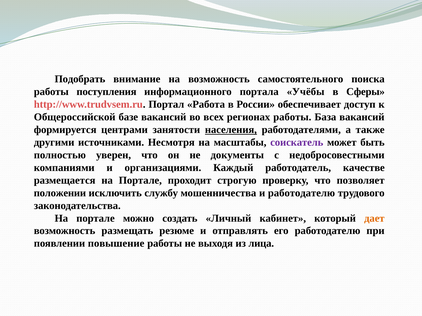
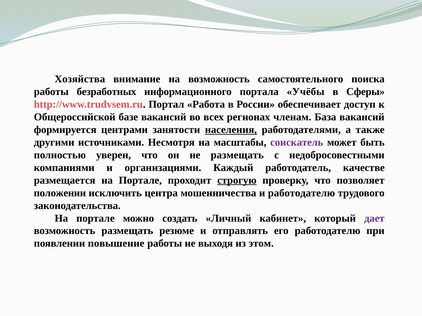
Подобрать: Подобрать -> Хозяйства (80, 79)
поступления: поступления -> безработных (107, 92)
регионах работы: работы -> членам (292, 117)
не документы: документы -> размещать (237, 155)
строгую underline: none -> present (237, 181)
службу: службу -> центра (161, 193)
дает colour: orange -> purple (374, 219)
лица: лица -> этом (261, 244)
